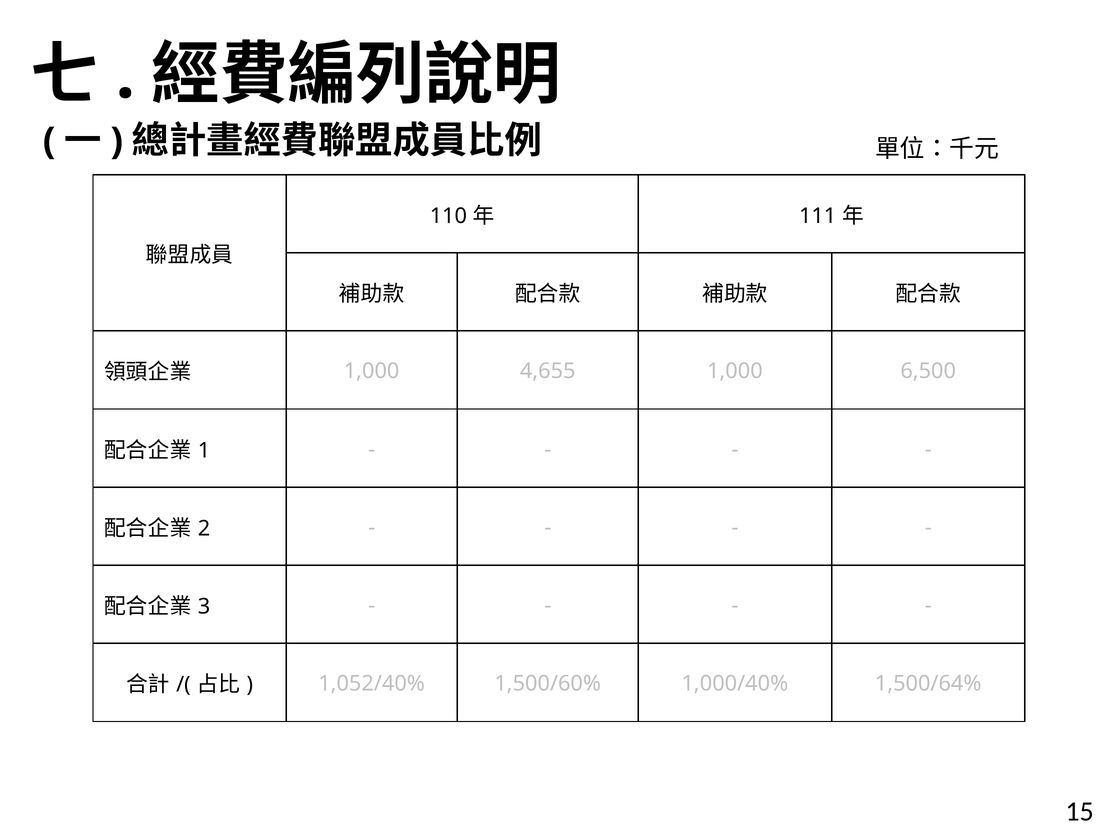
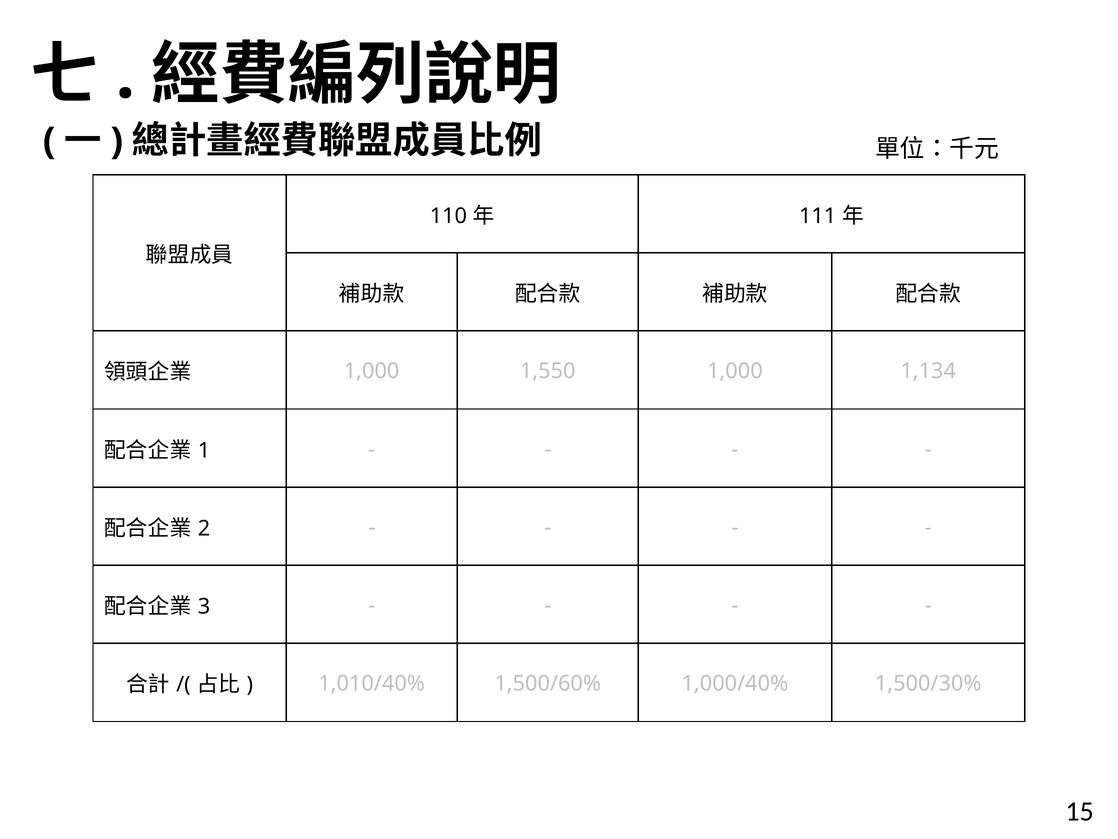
4,655: 4,655 -> 1,550 (548, 371)
6,500: 6,500 -> 1,134 (928, 371)
1,052/40%: 1,052/40% -> 1,010/40% (372, 683)
1,500/64%: 1,500/64% -> 1,500/30% (928, 683)
